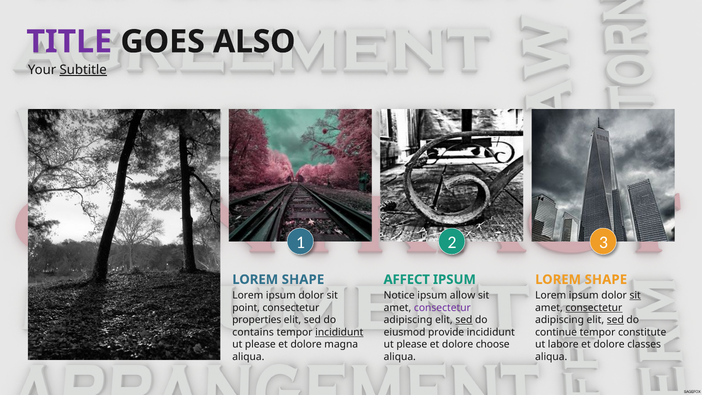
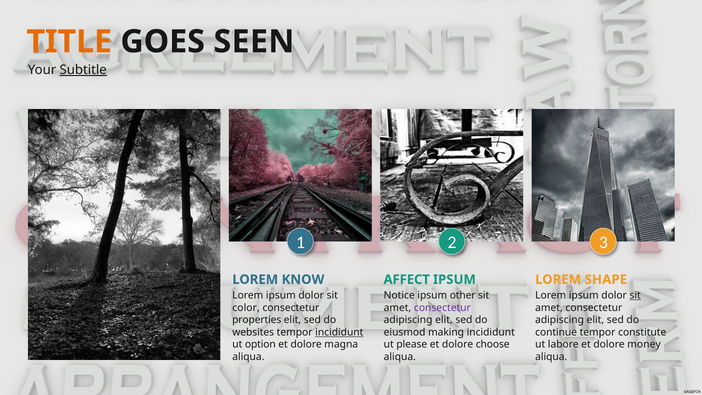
TITLE colour: purple -> orange (69, 42)
ALSO: ALSO -> SEEN (254, 42)
SHAPE: SHAPE -> KNOW (303, 279)
allow: allow -> other (463, 295)
point: point -> color (246, 308)
consectetur underline: present -> none (594, 308)
sed underline: present -> none (464, 320)
sed underline: present -> none (615, 320)
contains: contains -> websites (253, 332)
provide: provide -> making (446, 332)
please: please -> option (260, 345)
classes: classes -> money (644, 345)
